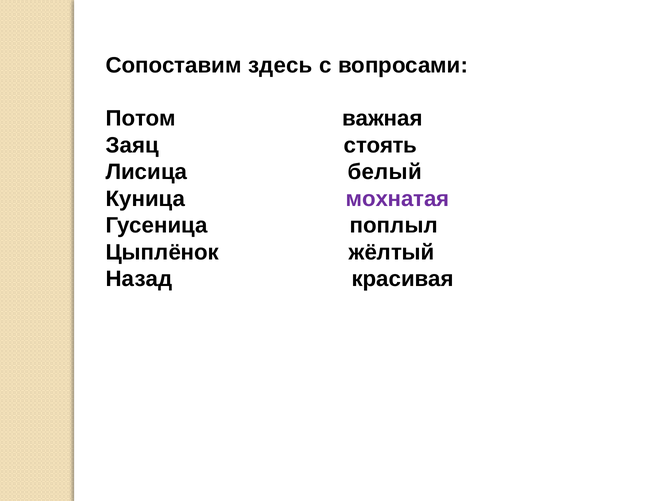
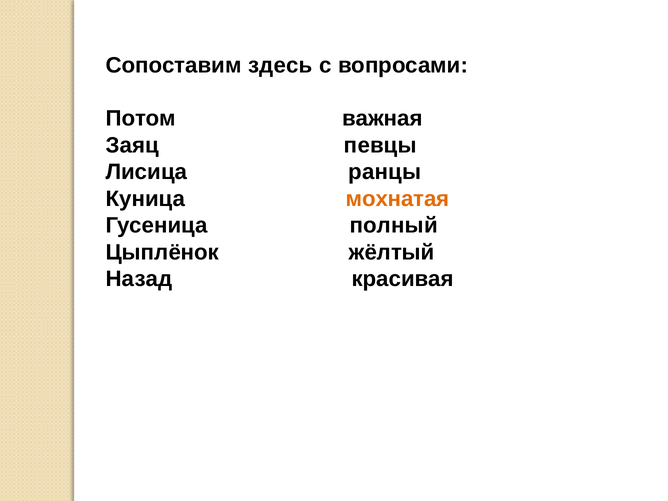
стоять: стоять -> певцы (380, 145)
белый: белый -> ранцы (385, 172)
мохнатая colour: purple -> orange (398, 199)
поплыл: поплыл -> полный (394, 225)
